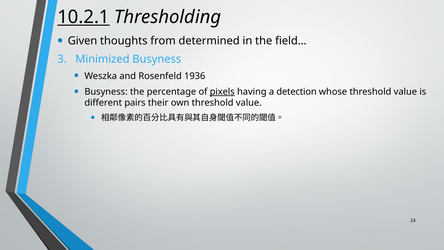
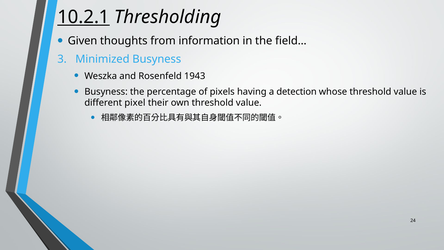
determined: determined -> information (209, 41)
1936: 1936 -> 1943 (195, 76)
pixels underline: present -> none (222, 92)
pairs: pairs -> pixel (135, 103)
